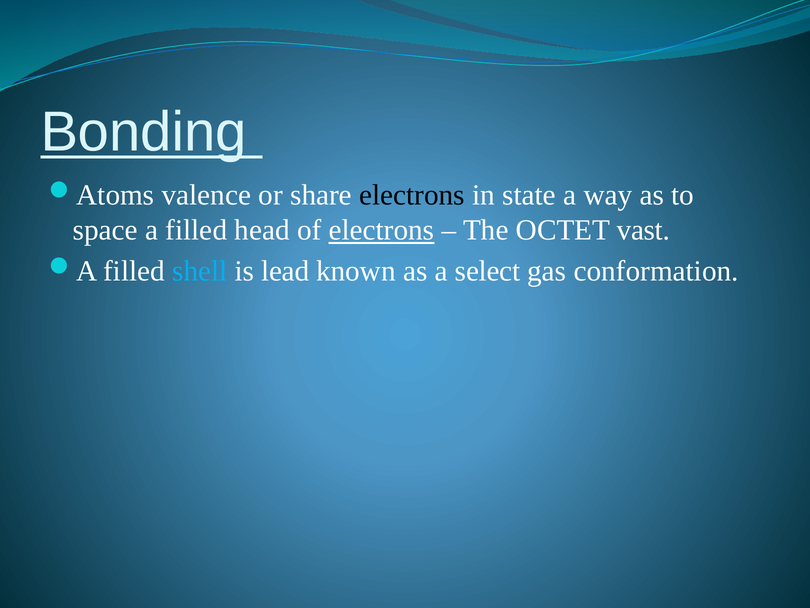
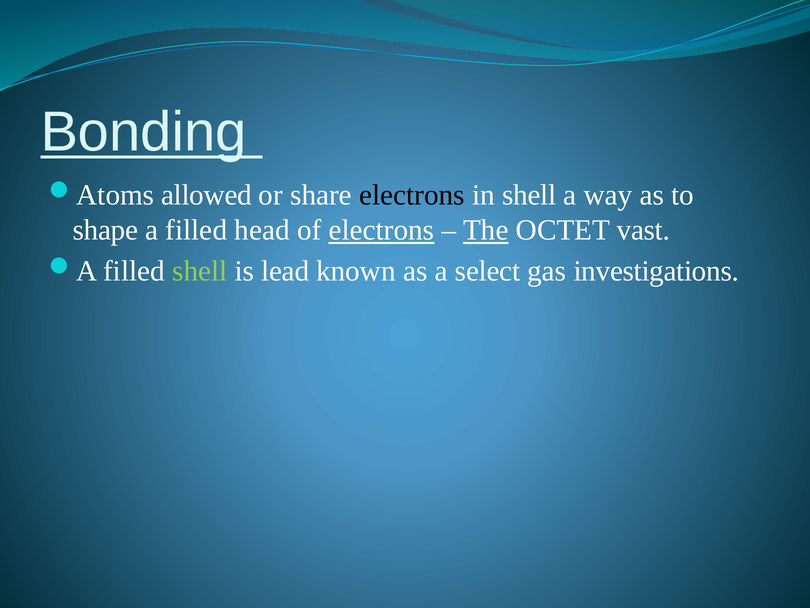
valence: valence -> allowed (206, 195)
in state: state -> shell (529, 195)
space: space -> shape (105, 230)
The underline: none -> present (486, 230)
shell colour: light blue -> light green (200, 271)
conformation: conformation -> investigations (656, 271)
